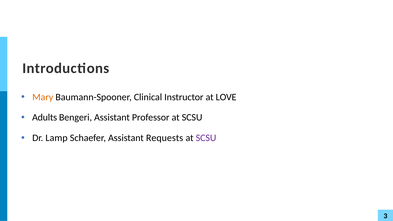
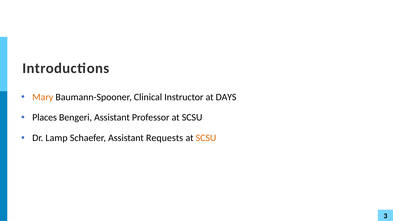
LOVE: LOVE -> DAYS (226, 97)
Adults: Adults -> Places (45, 118)
SCSU colour: purple -> orange (206, 138)
